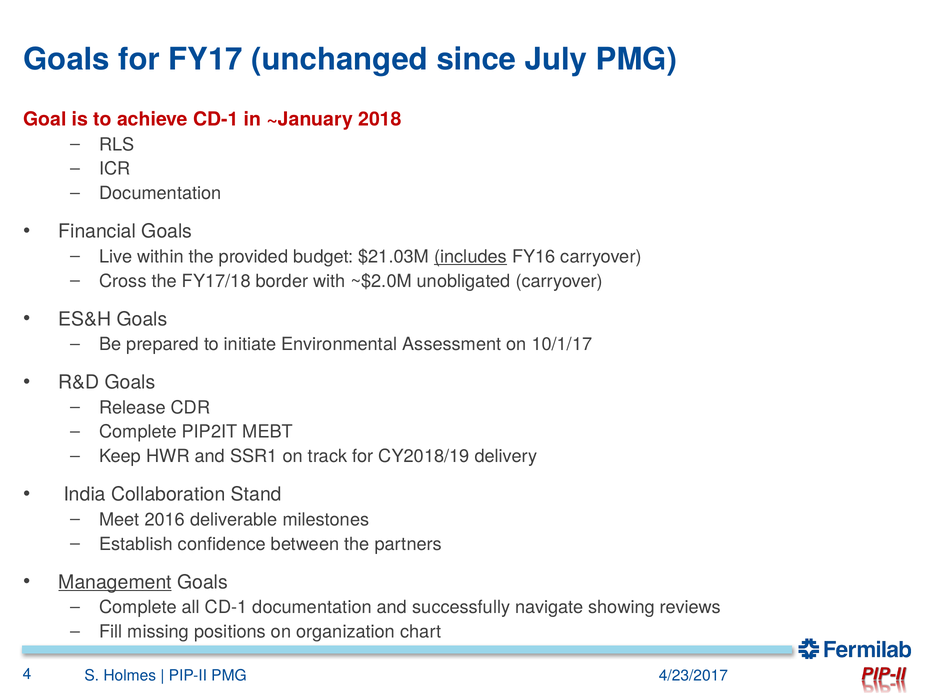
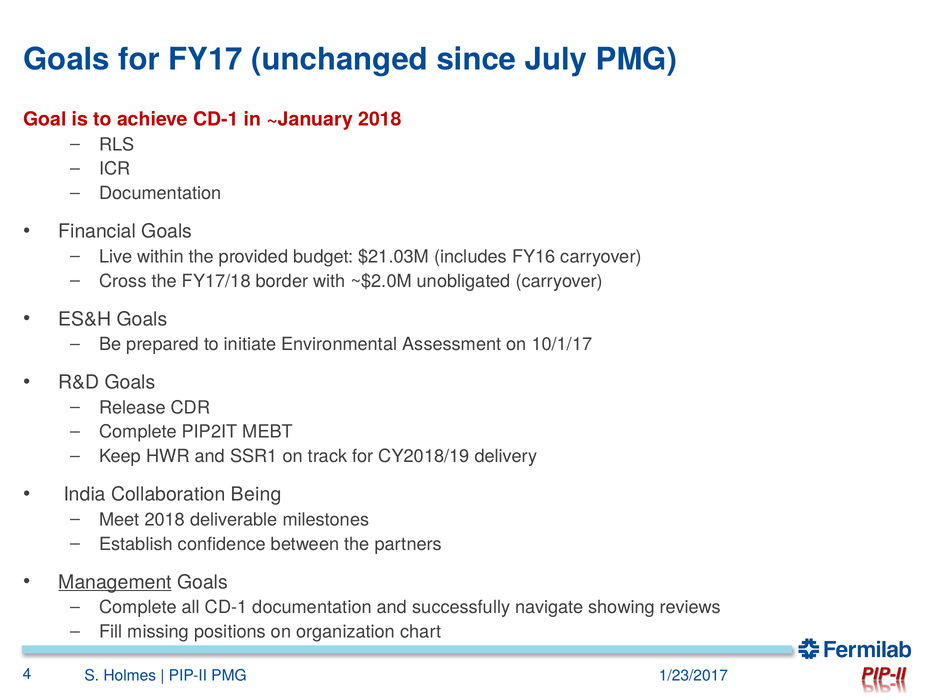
includes underline: present -> none (471, 257)
Stand: Stand -> Being (256, 495)
Meet 2016: 2016 -> 2018 (165, 520)
4/23/2017: 4/23/2017 -> 1/23/2017 (693, 676)
